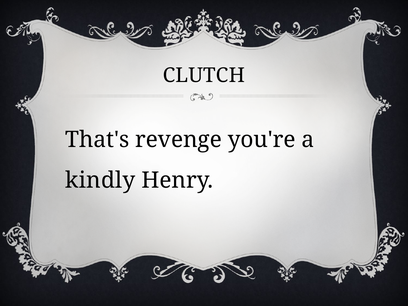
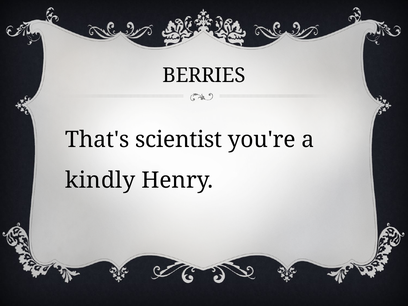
CLUTCH: CLUTCH -> BERRIES (204, 76)
revenge: revenge -> scientist (179, 140)
